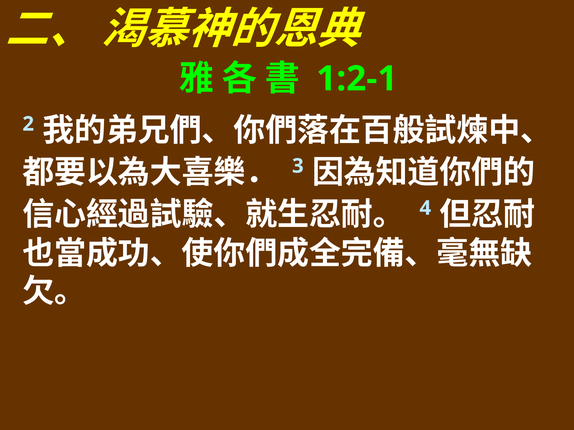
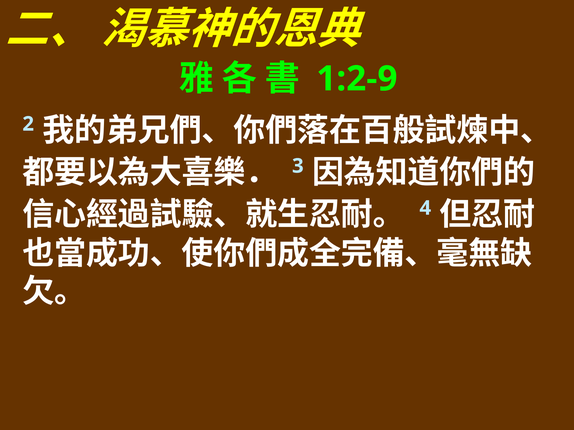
1:2-1: 1:2-1 -> 1:2-9 (357, 79)
